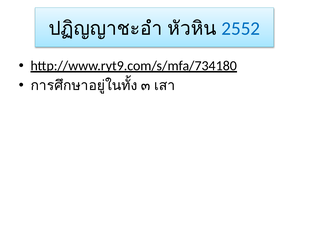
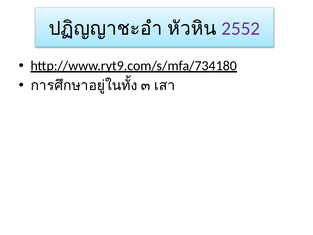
2552 colour: blue -> purple (241, 29)
